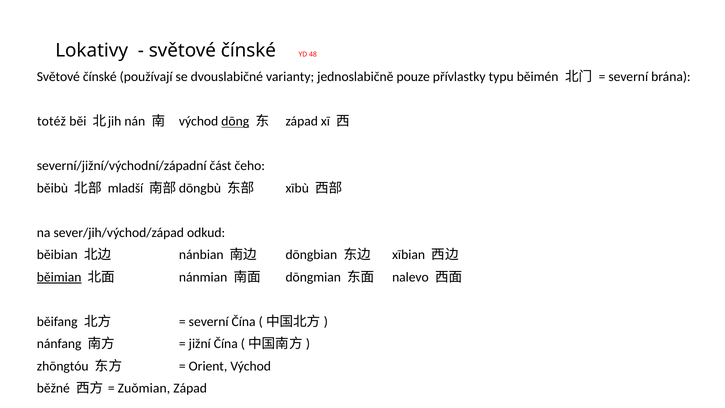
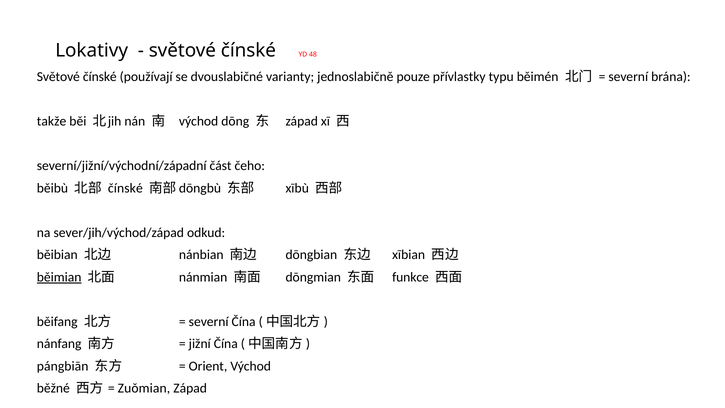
totéž: totéž -> takže (52, 121)
dōng underline: present -> none (235, 121)
mladší: mladší -> čínské (125, 188)
nalevo: nalevo -> funkce (410, 277)
zhōngtóu: zhōngtóu -> pángbiān (63, 366)
